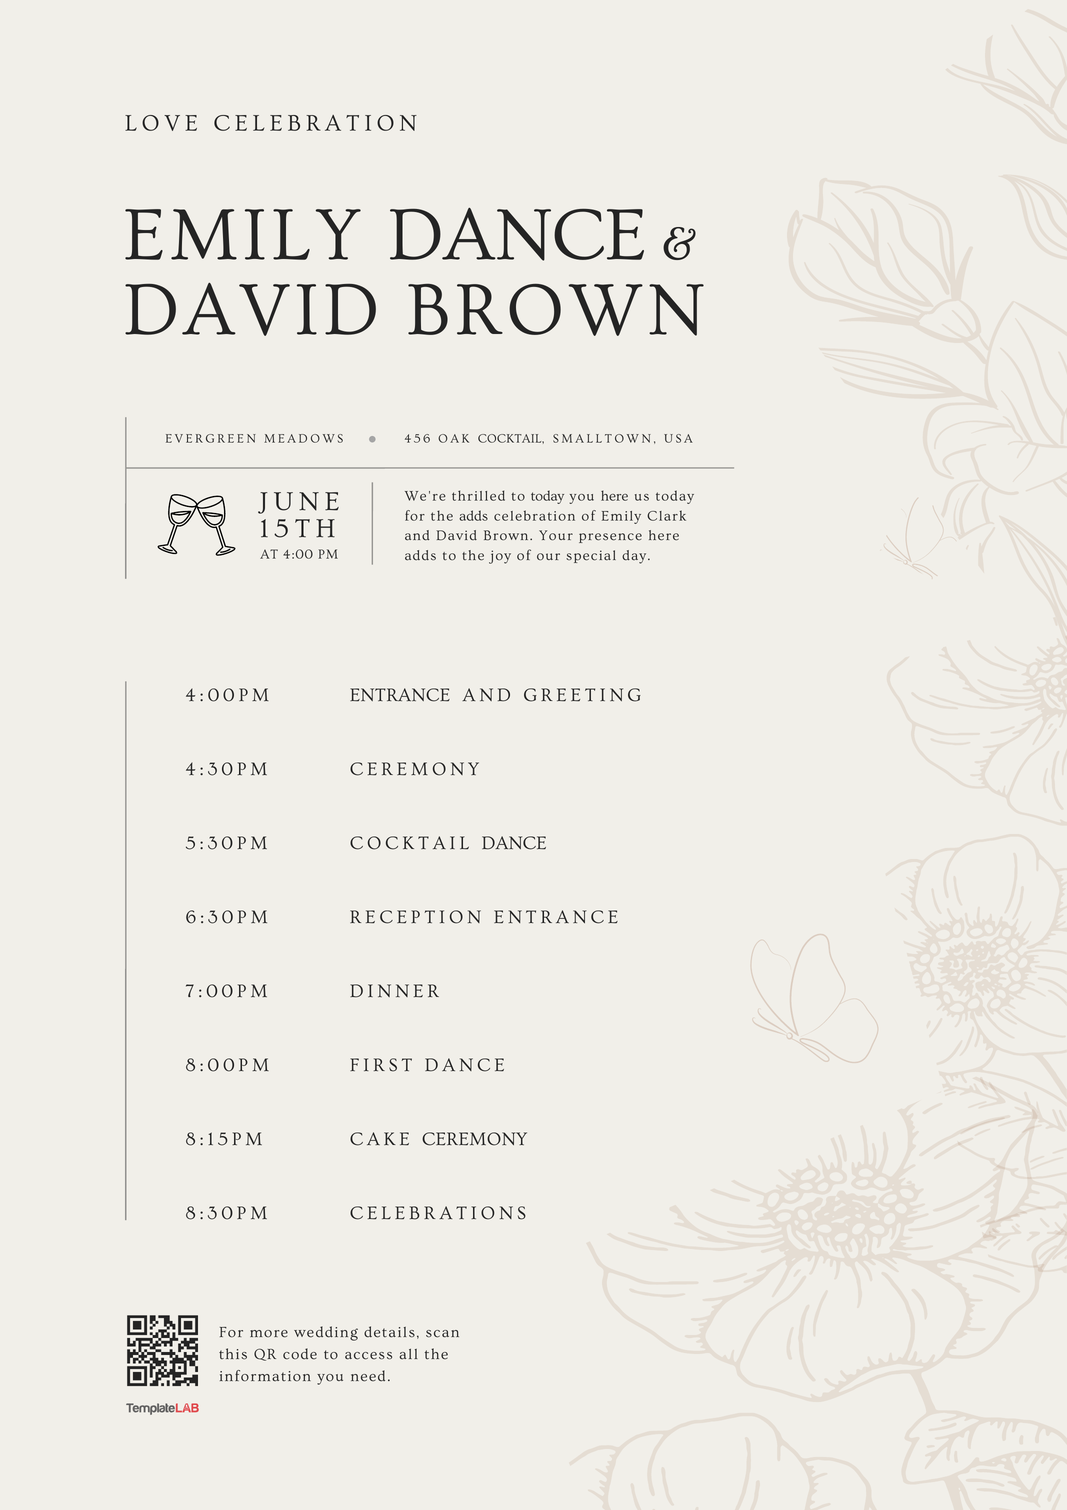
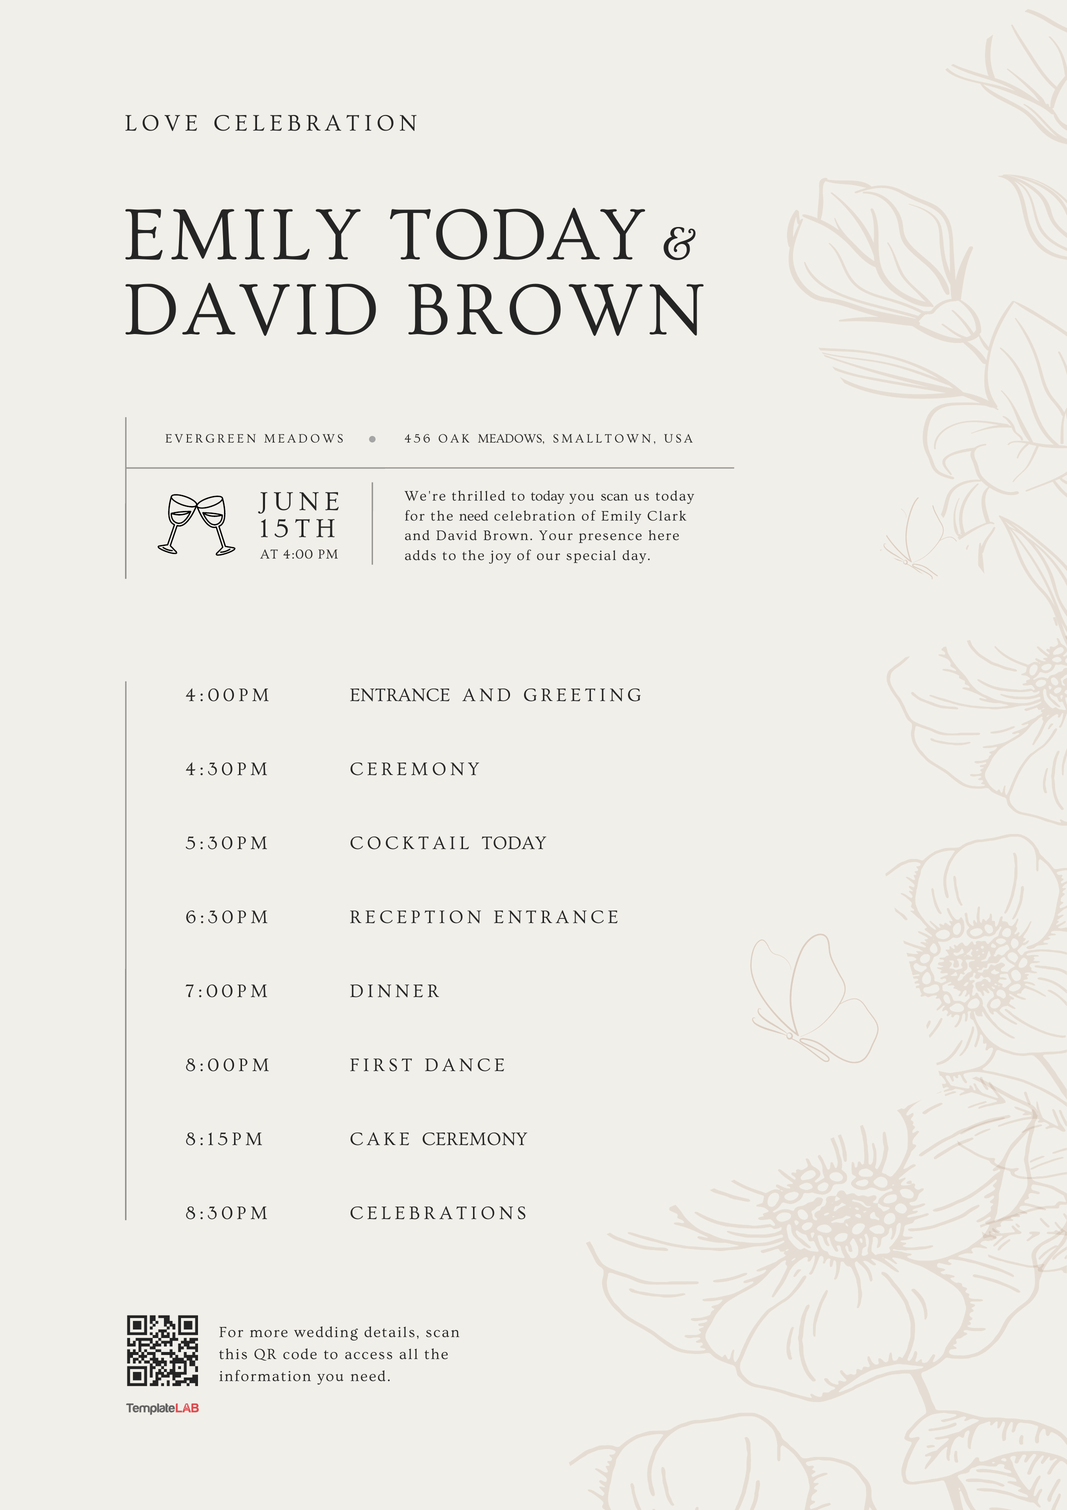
EMILY DANCE: DANCE -> TODAY (517, 234)
OAK COCKTAIL: COCKTAIL -> MEADOWS (511, 439)
you here: here -> scan (614, 496)
the adds: adds -> need (474, 516)
COCKTAIL DANCE: DANCE -> TODAY (514, 843)
